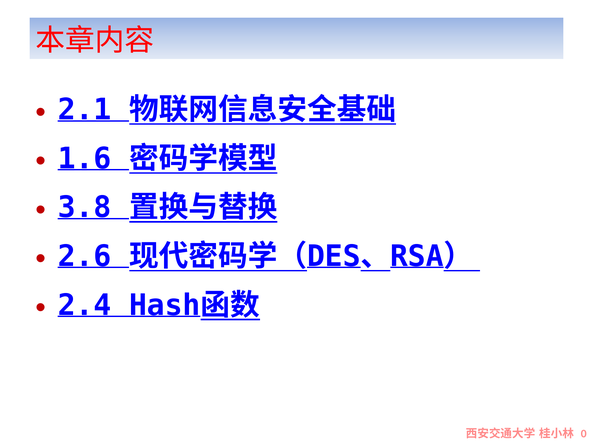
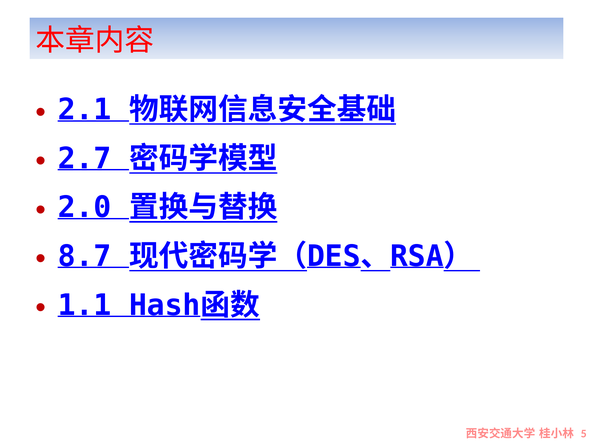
1.6: 1.6 -> 2.7 (85, 159)
3.8: 3.8 -> 2.0 (85, 207)
2.6: 2.6 -> 8.7 (85, 256)
2.4: 2.4 -> 1.1 (85, 305)
0: 0 -> 5 (584, 434)
